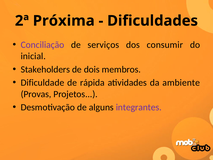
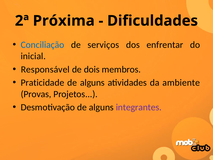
Conciliação colour: purple -> blue (42, 45)
consumir: consumir -> enfrentar (165, 45)
Stakeholders: Stakeholders -> Responsável (45, 69)
Dificuldade: Dificuldade -> Praticidade (42, 83)
rápida: rápida -> alguns (92, 83)
